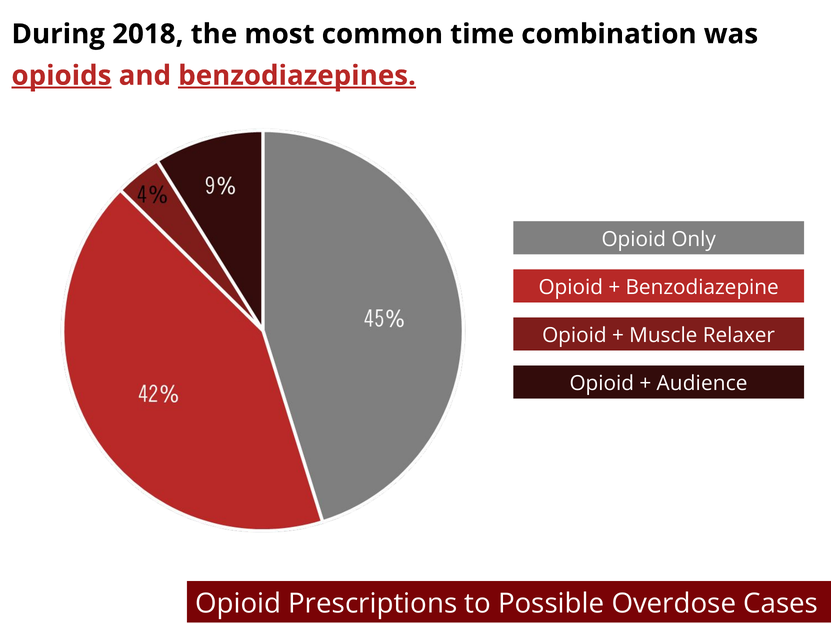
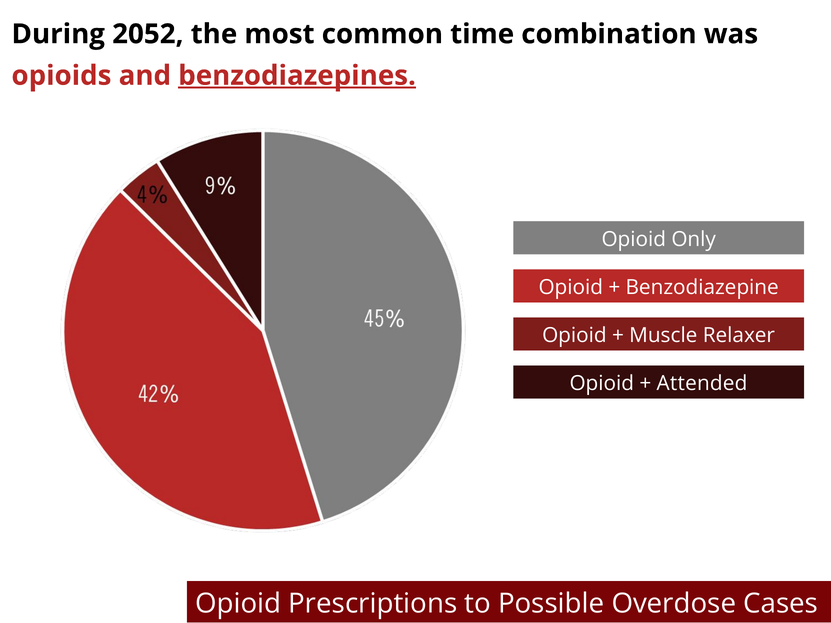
2018: 2018 -> 2052 (148, 34)
opioids underline: present -> none (61, 76)
Audience: Audience -> Attended (702, 384)
